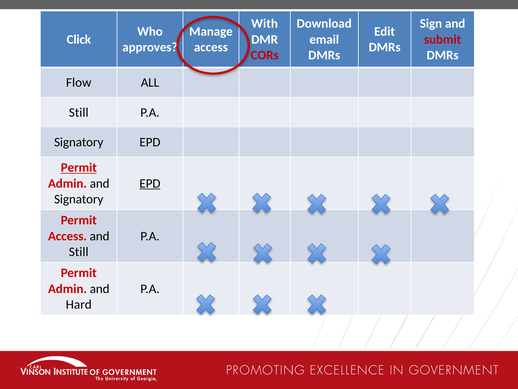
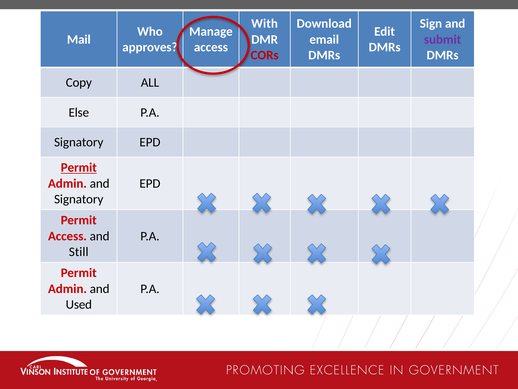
Click: Click -> Mail (79, 39)
submit colour: red -> purple (443, 39)
Flow: Flow -> Copy (79, 82)
Still: Still -> Else (79, 112)
EPD underline: present -> none (150, 183)
Hard: Hard -> Used (79, 304)
